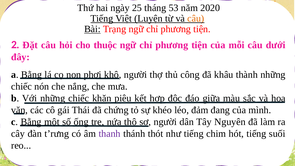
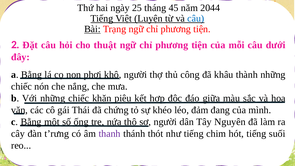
53: 53 -> 45 (174, 8)
2020: 2020 -> 2044 (210, 8)
câu colour: orange -> blue (196, 18)
thuộc: thuộc -> thuật (105, 45)
